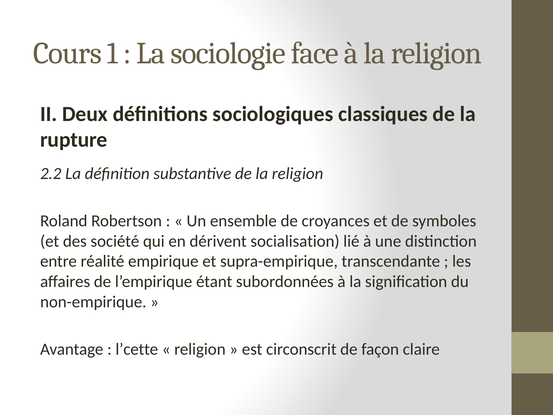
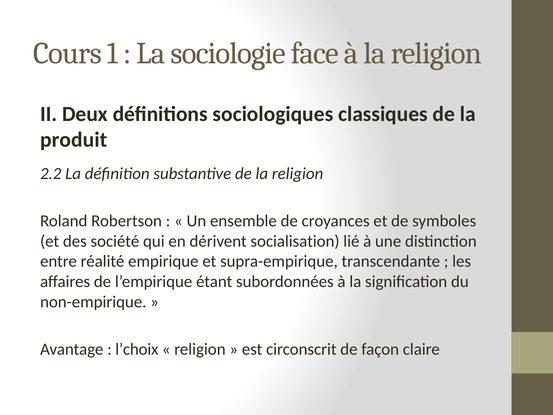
rupture: rupture -> produit (74, 140)
l’cette: l’cette -> l’choix (137, 349)
